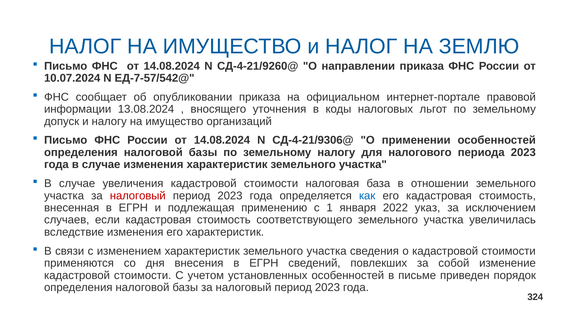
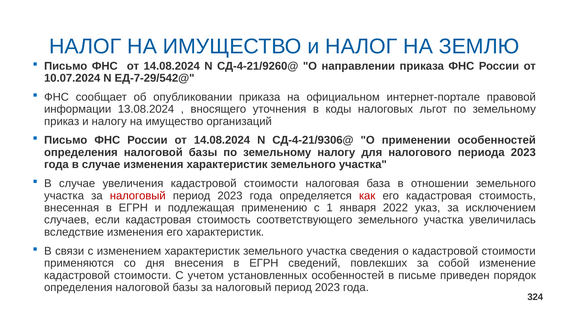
ЕД-7-57/542@: ЕД-7-57/542@ -> ЕД-7-29/542@ (155, 78)
допуск: допуск -> приказ (62, 121)
как colour: blue -> red (367, 196)
